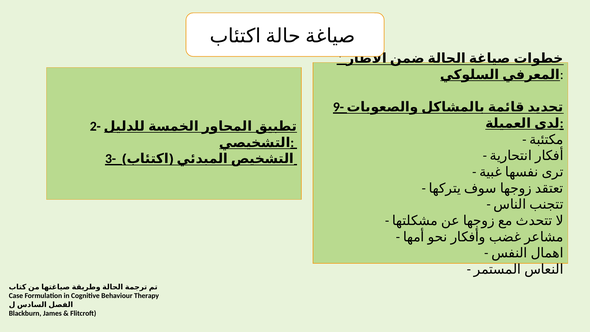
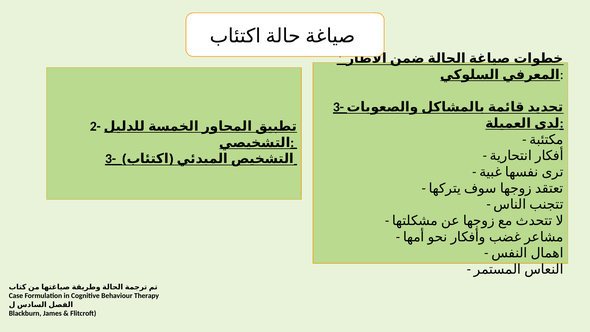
9-: 9- -> 3- (338, 107)
